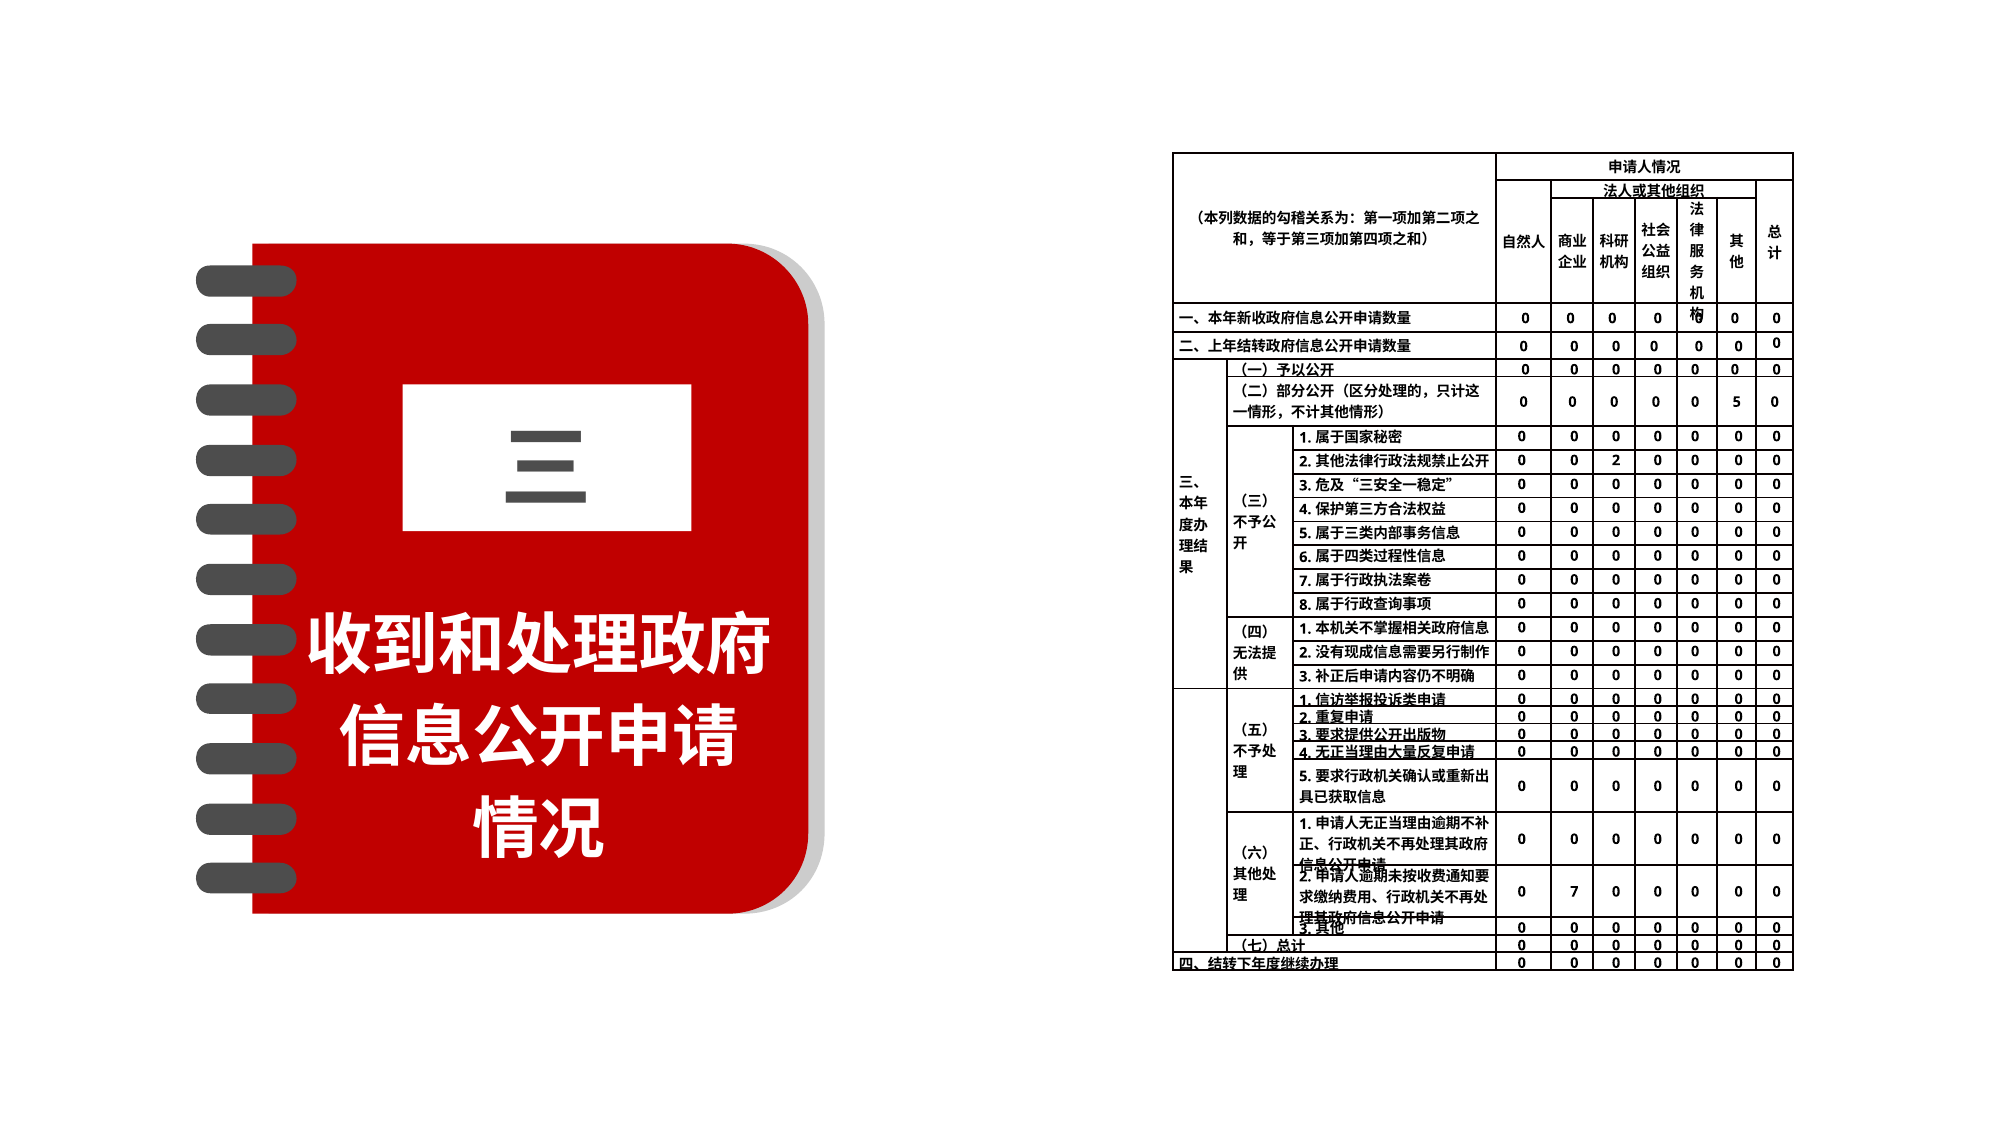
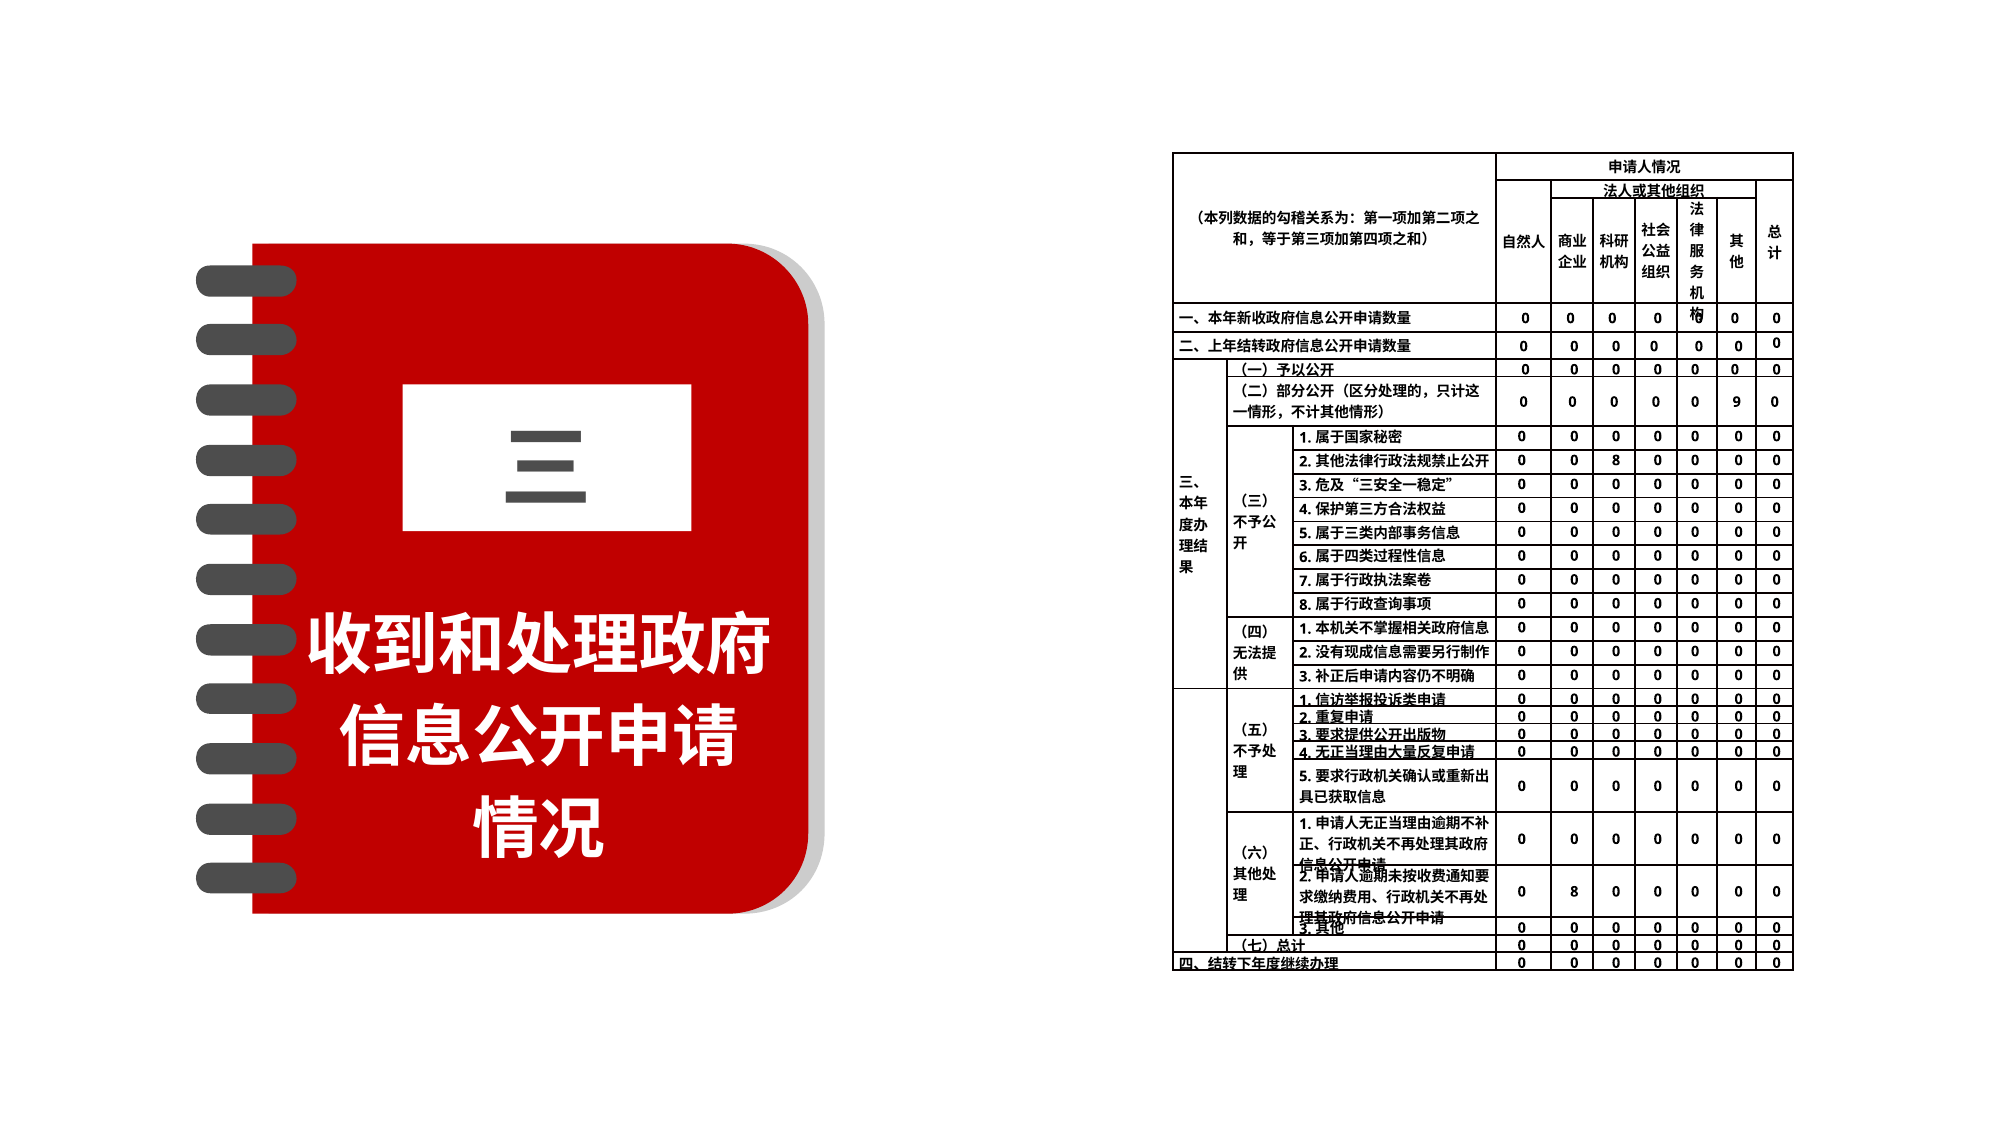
5: 5 -> 9 (1737, 402)
2: 2 -> 8 (1616, 460)
7: 7 -> 8 (1574, 892)
